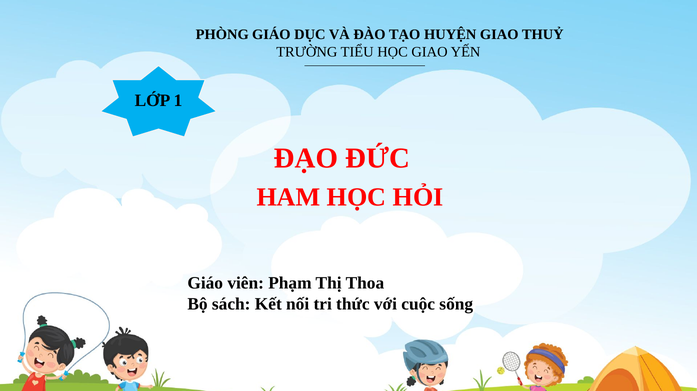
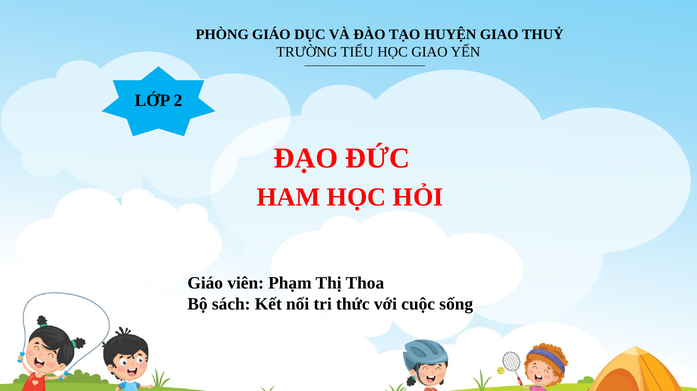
1: 1 -> 2 (178, 101)
